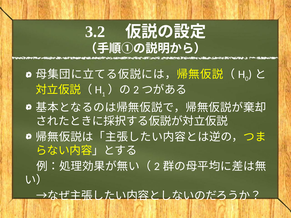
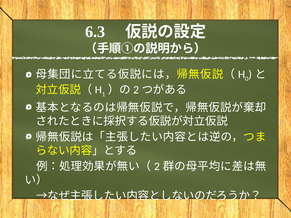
3.2: 3.2 -> 6.3 (95, 32)
